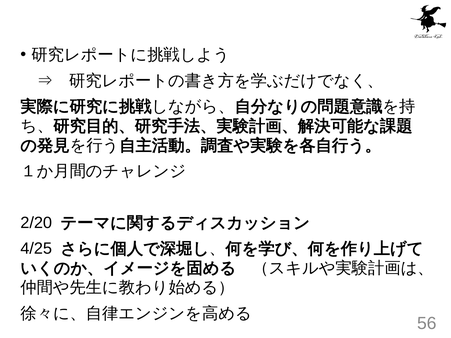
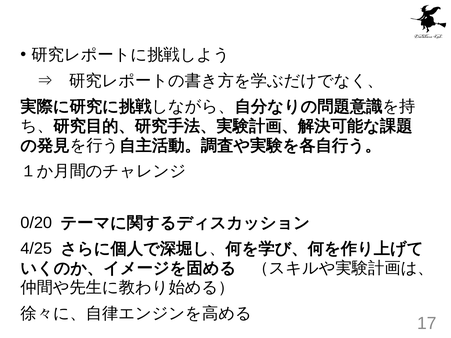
2/20: 2/20 -> 0/20 (36, 223)
56: 56 -> 17 (427, 324)
